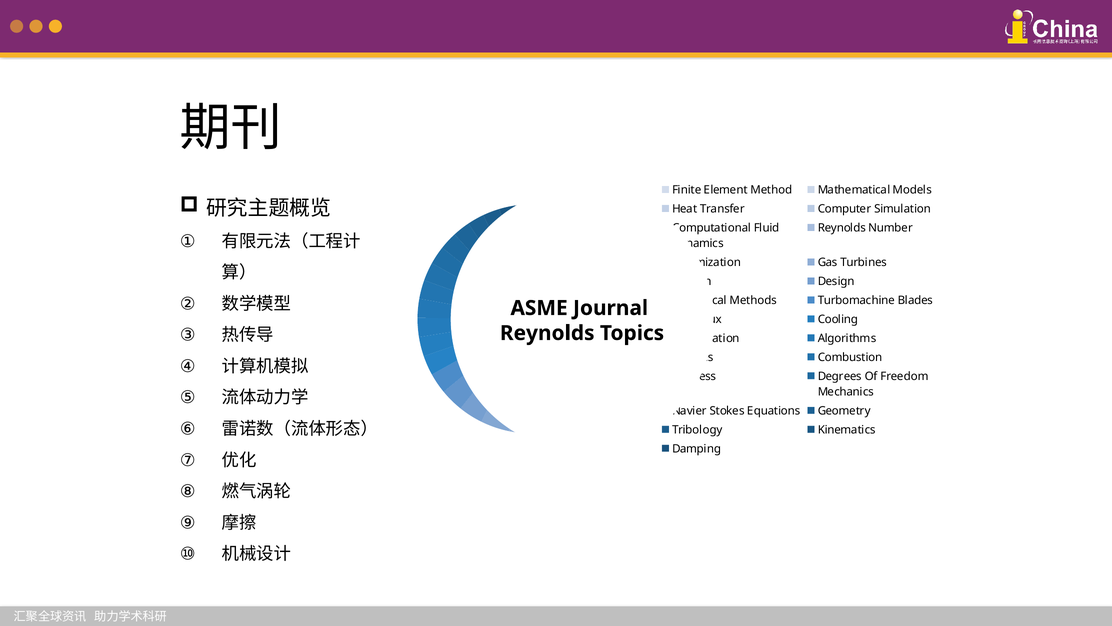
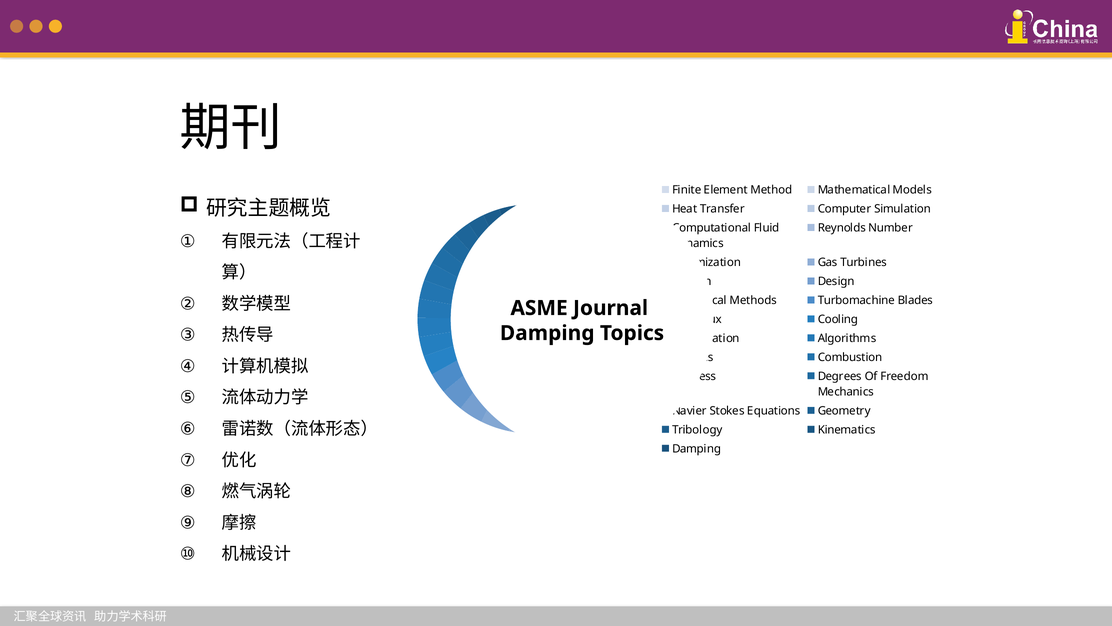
Reynolds: Reynolds -> Damping (547, 333)
